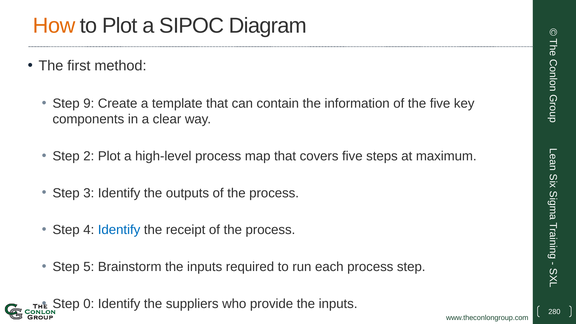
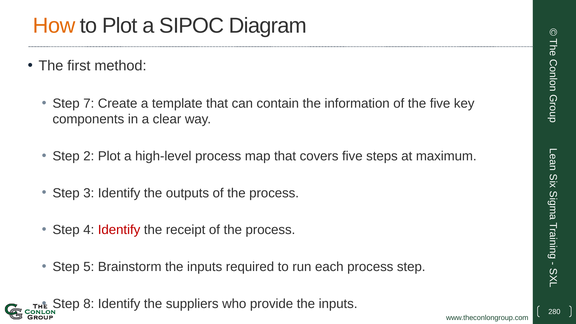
9: 9 -> 7 (89, 103)
Identify colour: blue -> red (119, 230)
0: 0 -> 8 (89, 304)
